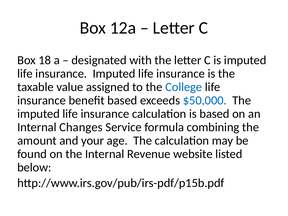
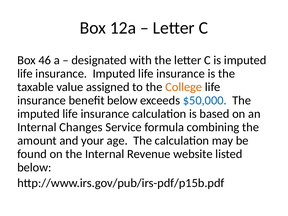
18: 18 -> 46 (45, 60)
College colour: blue -> orange (184, 87)
benefit based: based -> below (122, 100)
